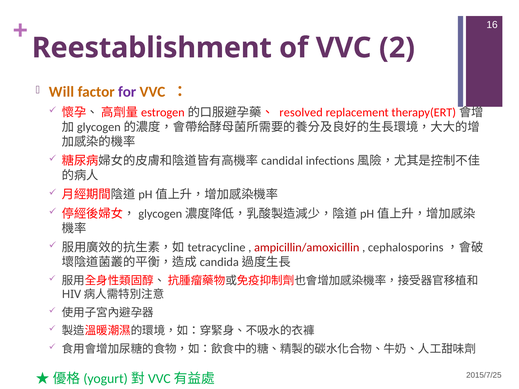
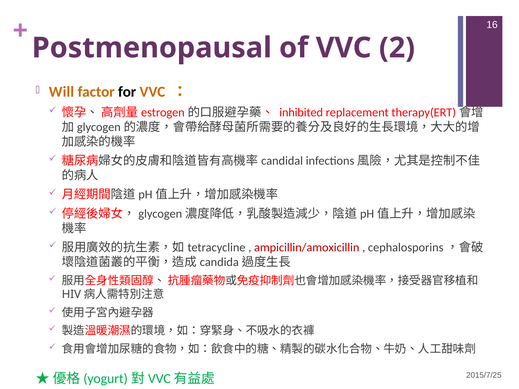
Reestablishment: Reestablishment -> Postmenopausal (152, 48)
for colour: purple -> black (127, 92)
resolved: resolved -> inhibited (301, 113)
